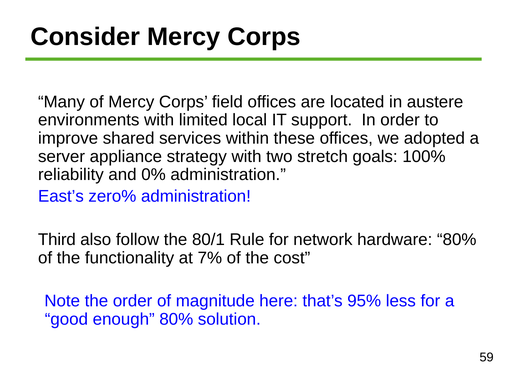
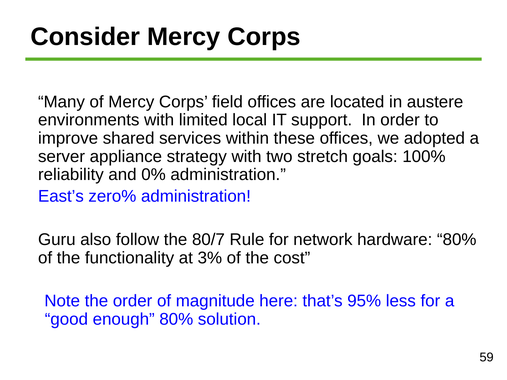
Third: Third -> Guru (57, 240)
80/1: 80/1 -> 80/7 (208, 240)
7%: 7% -> 3% (210, 258)
